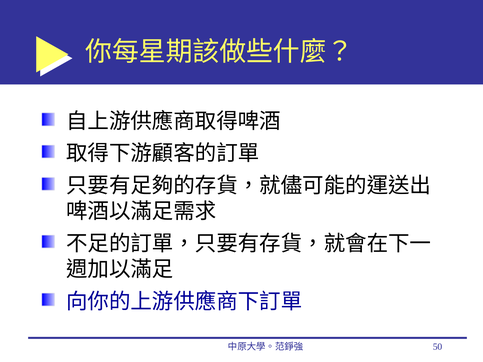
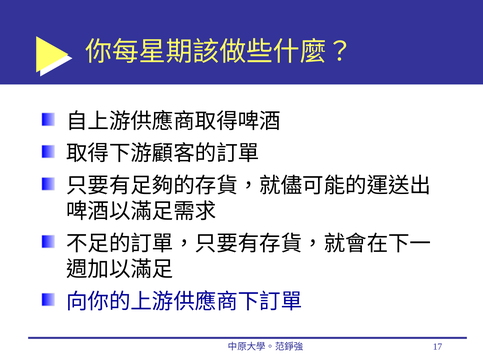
50: 50 -> 17 (437, 347)
